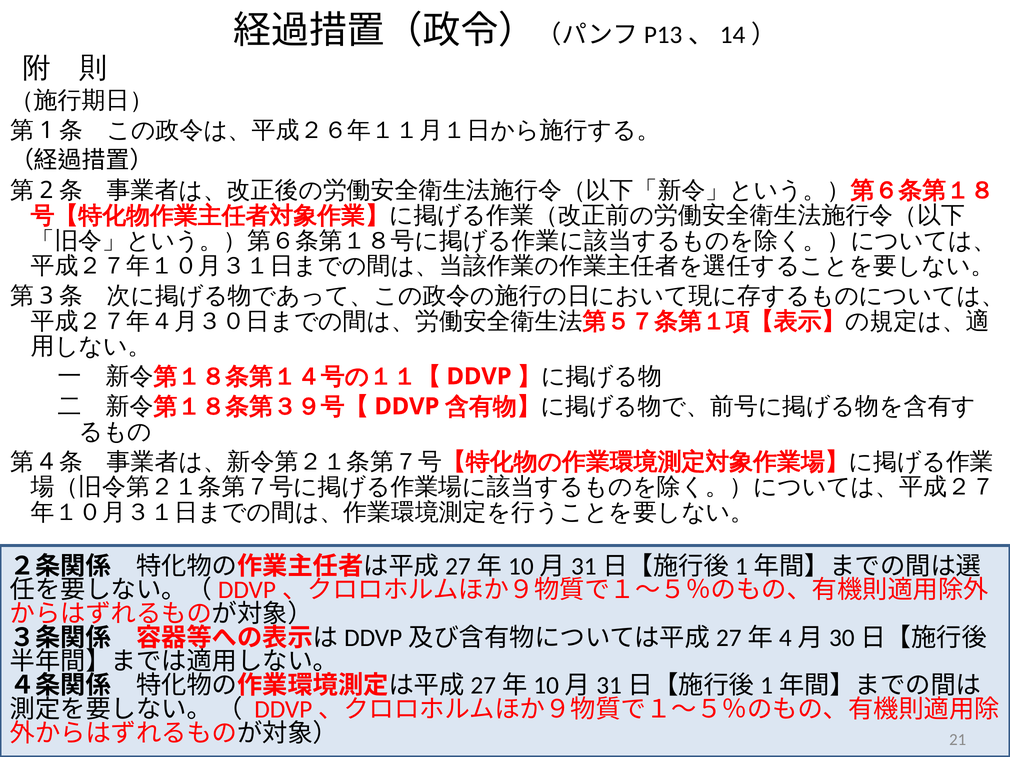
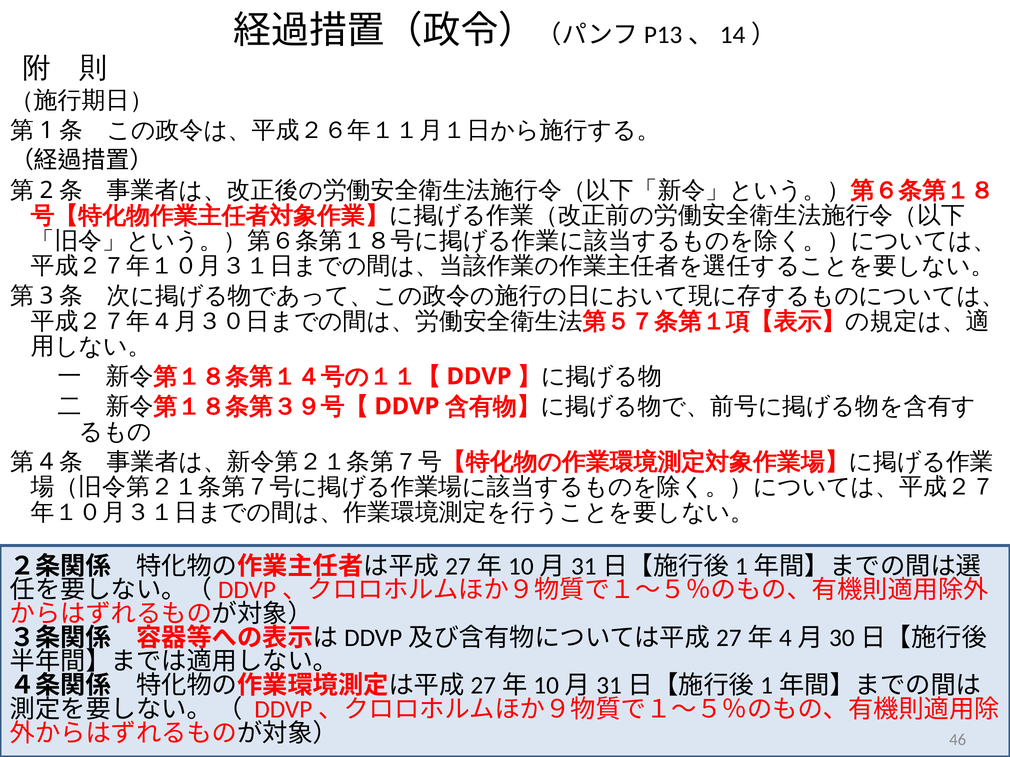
21: 21 -> 46 (958, 740)
